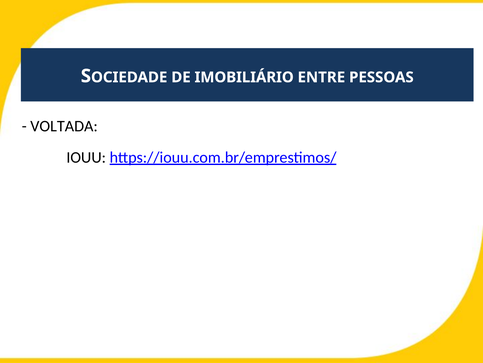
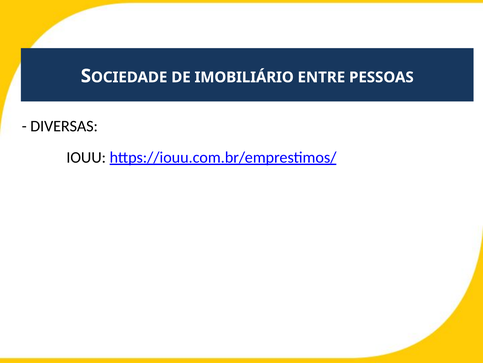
VOLTADA: VOLTADA -> DIVERSAS (64, 126)
